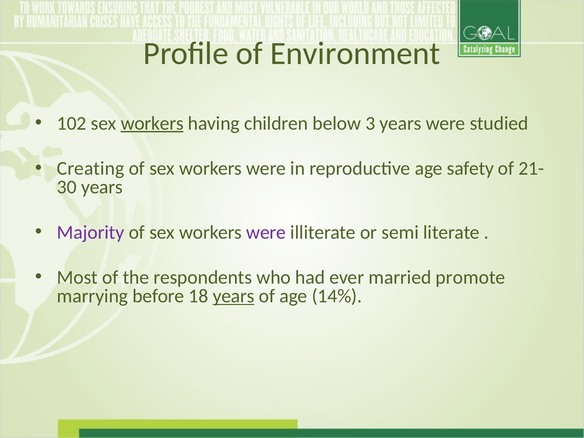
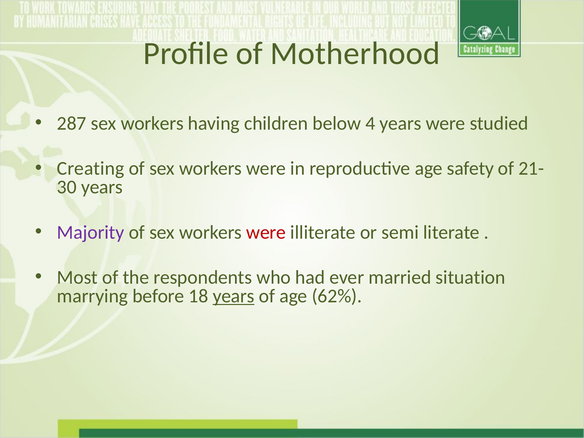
Environment: Environment -> Motherhood (355, 53)
102: 102 -> 287 (72, 123)
workers underline: present -> none (152, 123)
3: 3 -> 4 (370, 123)
were colour: purple -> red (266, 232)
promote: promote -> situation (471, 277)
14%: 14% -> 62% (337, 296)
